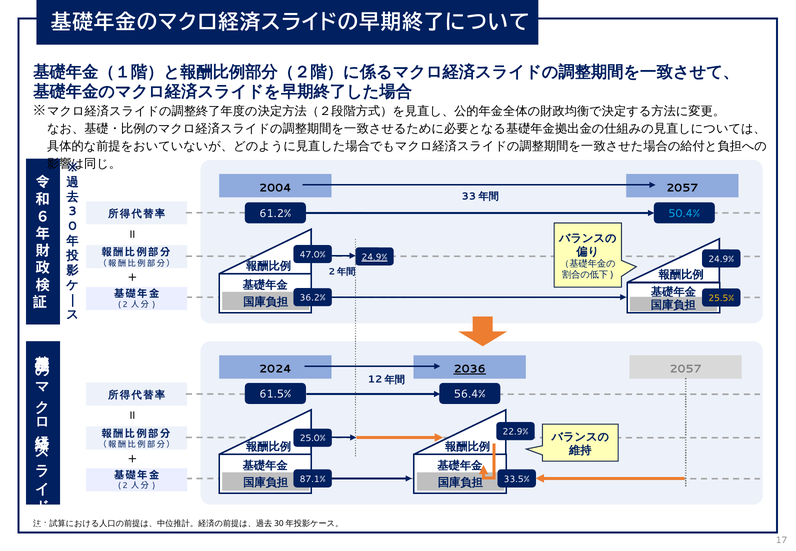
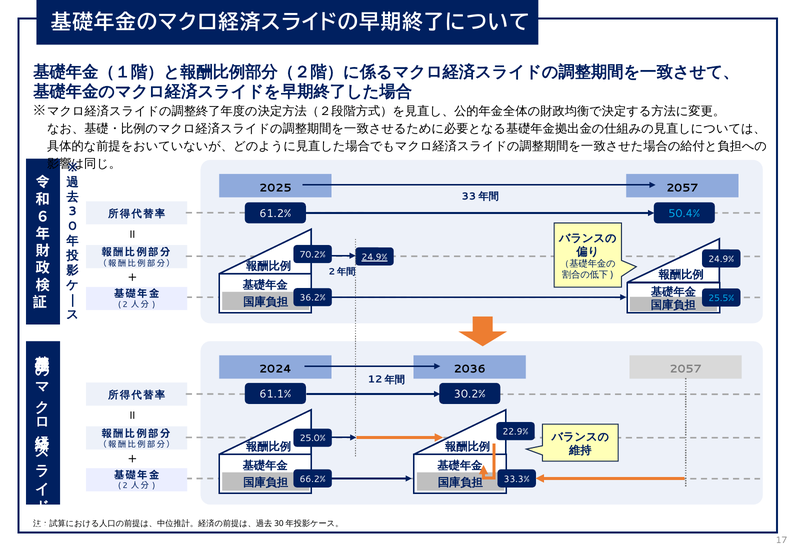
2004: 2004 -> 2025 (275, 188)
47.0%: 47.0% -> 70.2% (313, 255)
25.5% colour: yellow -> light blue (721, 298)
2036 underline: present -> none (470, 369)
61.5%: 61.5% -> 61.1% (275, 394)
56.4%: 56.4% -> 30.2% (470, 394)
87.1%: 87.1% -> 66.2% (313, 479)
33.5%: 33.5% -> 33.3% (517, 479)
